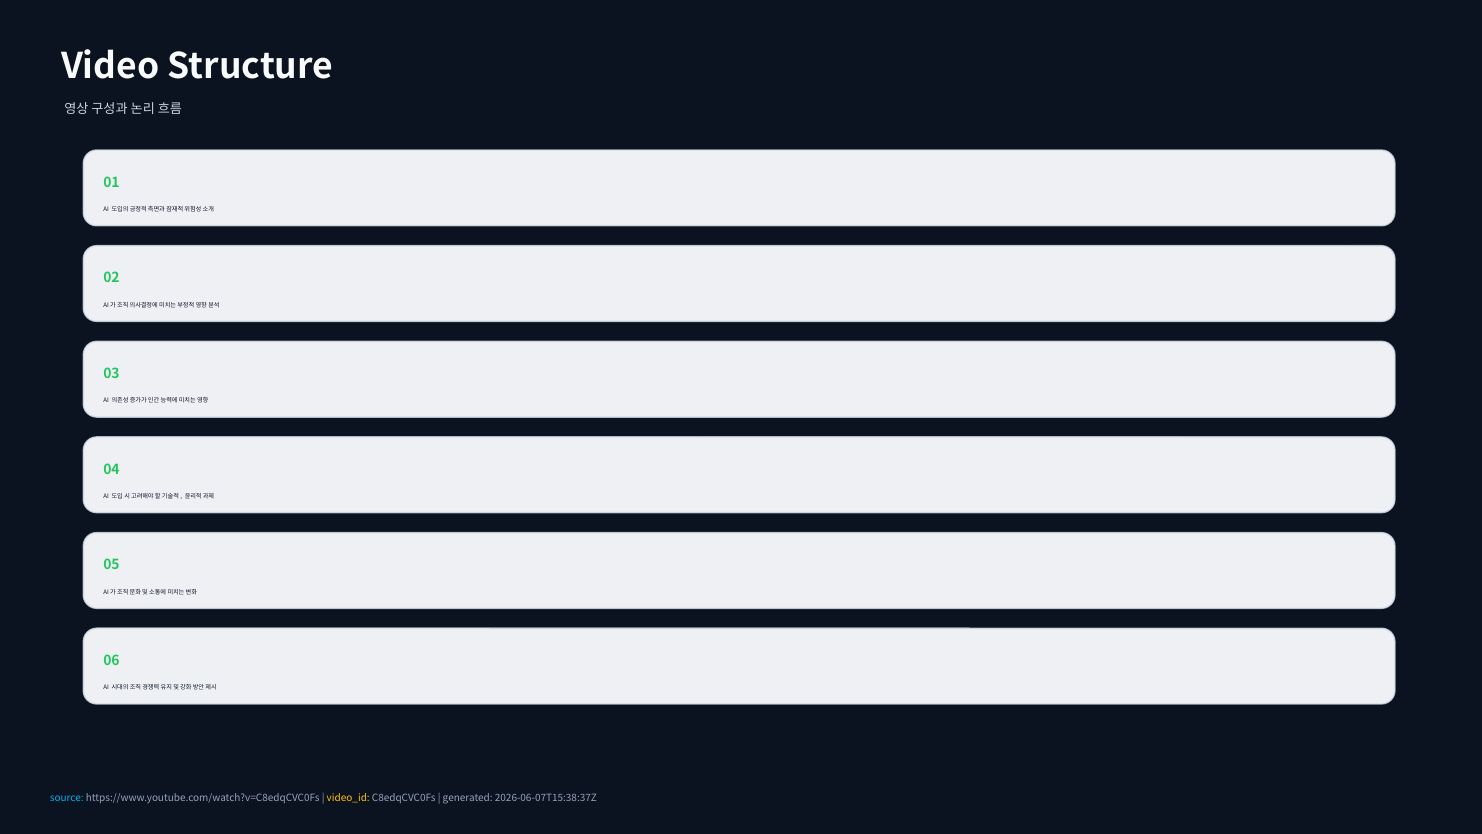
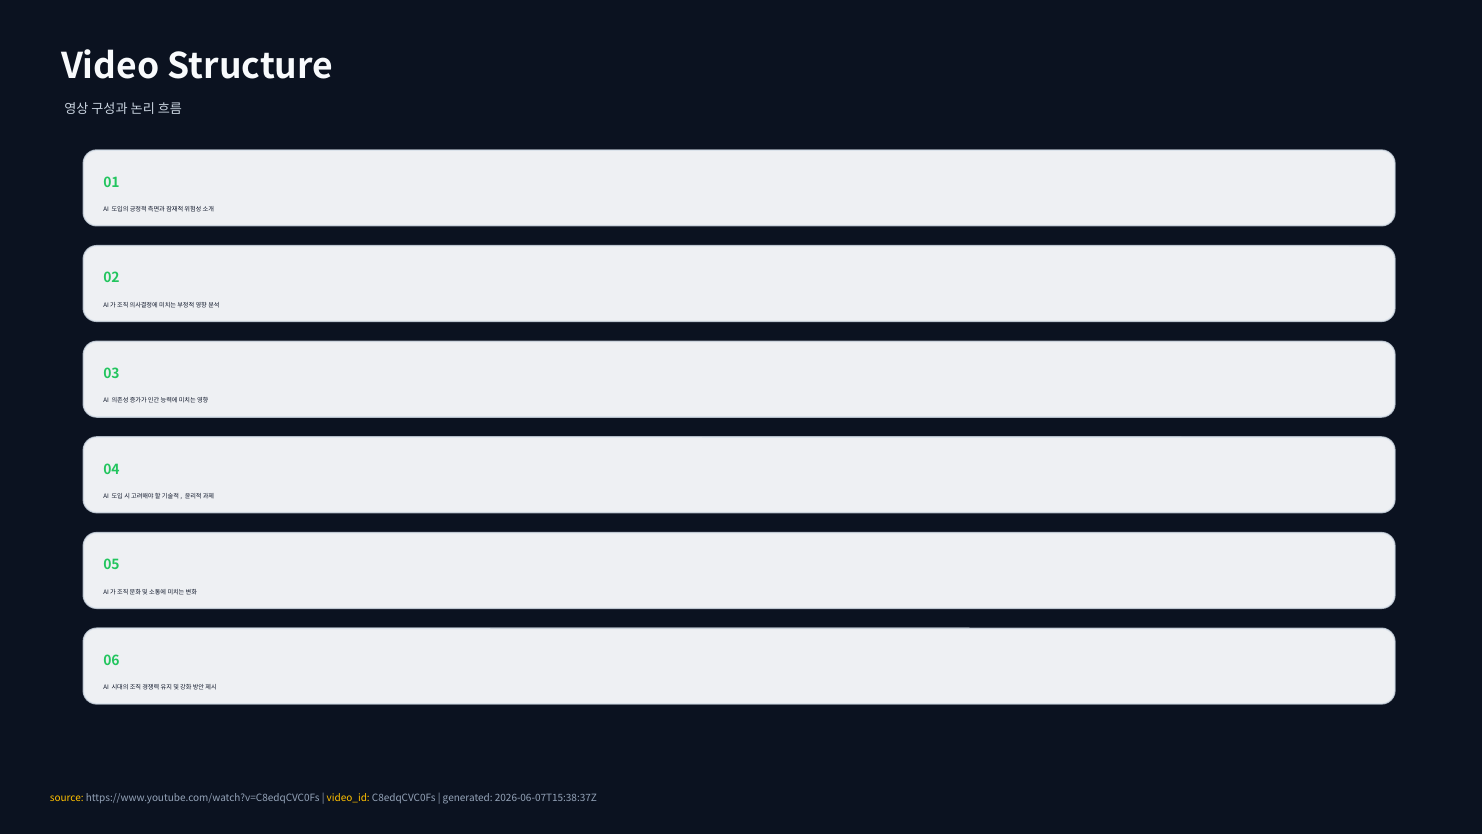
source colour: light blue -> yellow (67, 798)
